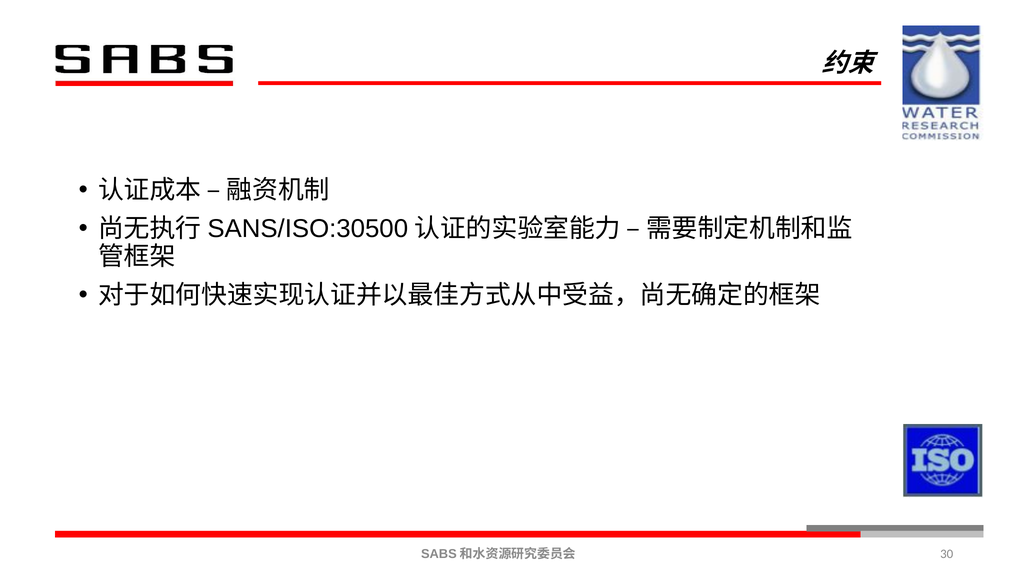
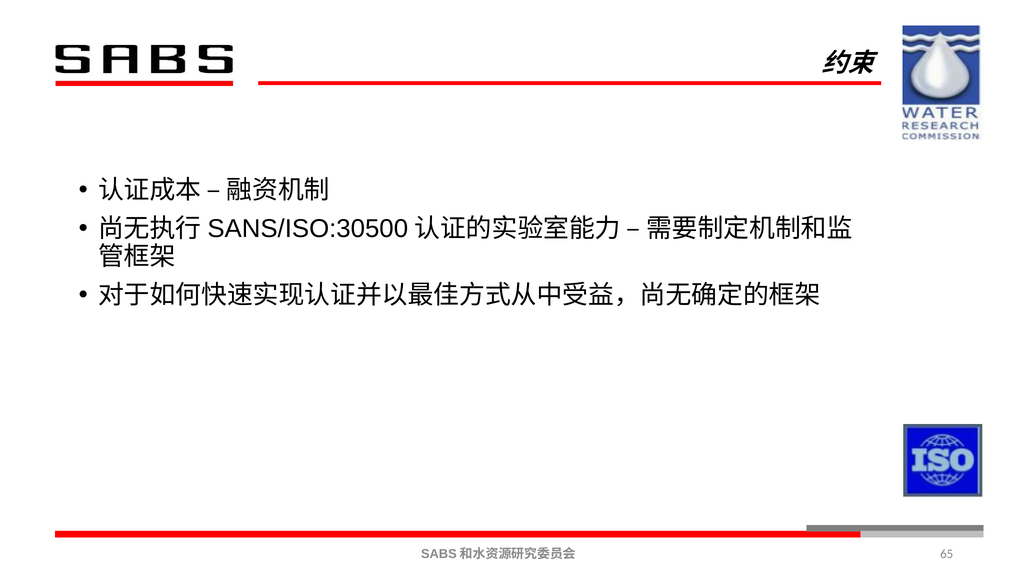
30: 30 -> 65 (947, 554)
